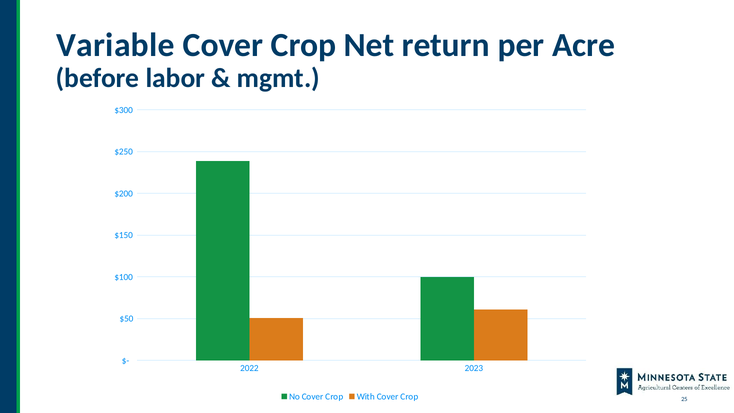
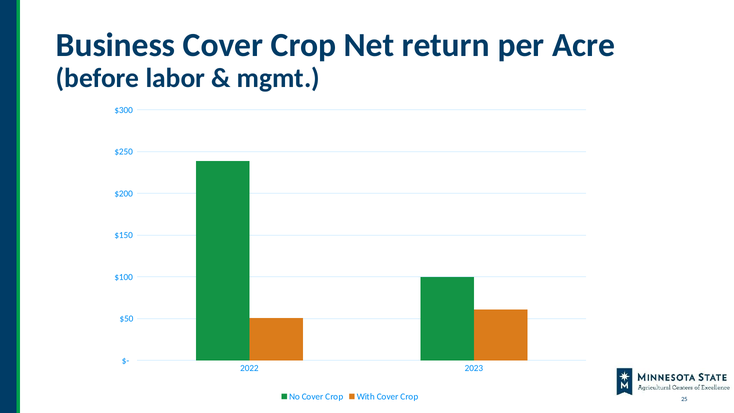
Variable: Variable -> Business (116, 45)
